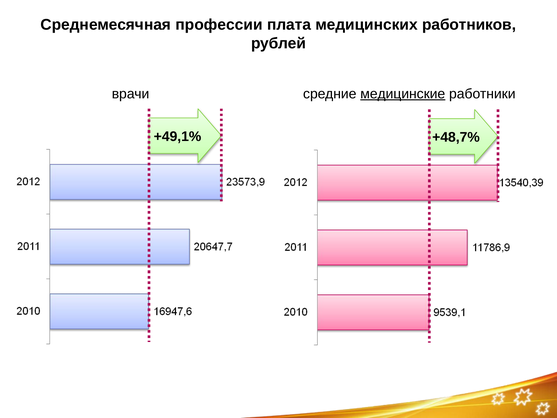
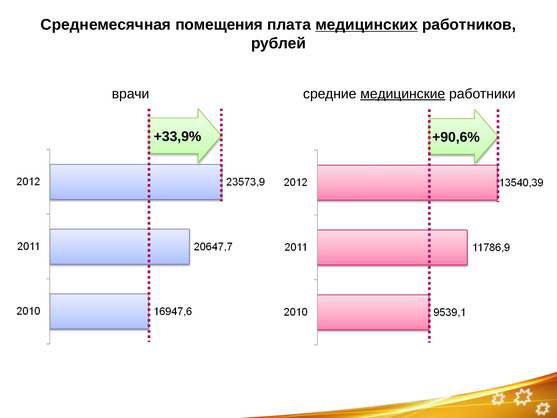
профессии: профессии -> помещения (219, 25)
медицинских underline: none -> present (367, 25)
+49,1%: +49,1% -> +33,9% (178, 137)
+48,7%: +48,7% -> +90,6% (456, 137)
